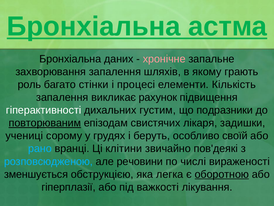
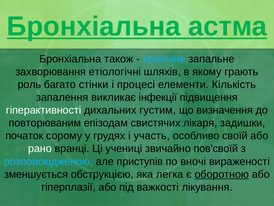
даних: даних -> також (119, 59)
хронічне colour: pink -> light blue (164, 59)
захворювання запалення: запалення -> етіологічні (115, 72)
рахунок: рахунок -> інфекції (158, 97)
подразники: подразники -> визначення (225, 110)
повторюваним underline: present -> none (45, 123)
учениці: учениці -> початок (24, 136)
беруть: беруть -> участь (152, 136)
рано colour: light blue -> white (40, 148)
клітини: клітини -> учениці (124, 148)
пов'деякі: пов'деякі -> пов'своїй (216, 148)
речовини: речовини -> приступів (140, 161)
числі: числі -> вночі (193, 161)
